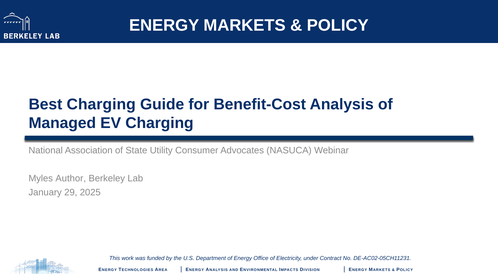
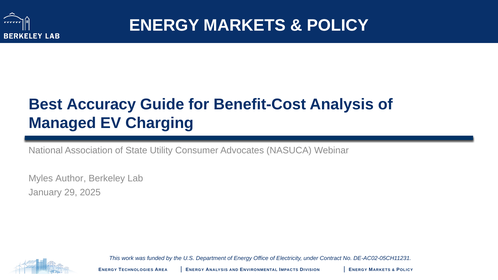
Best Charging: Charging -> Accuracy (101, 104)
